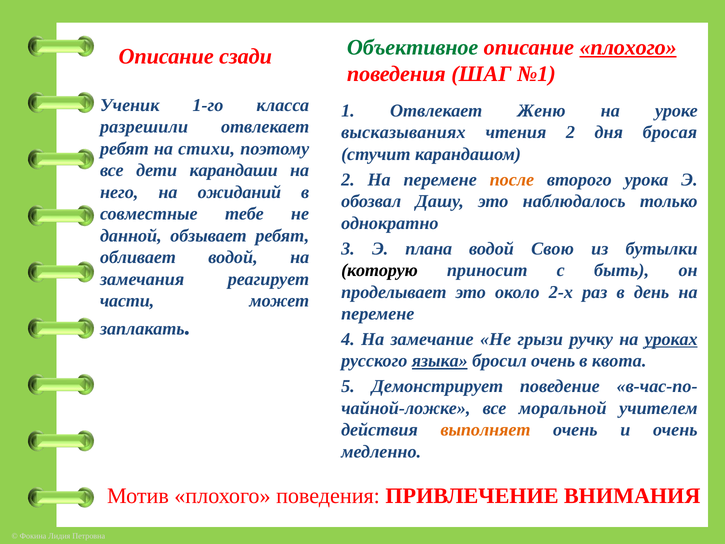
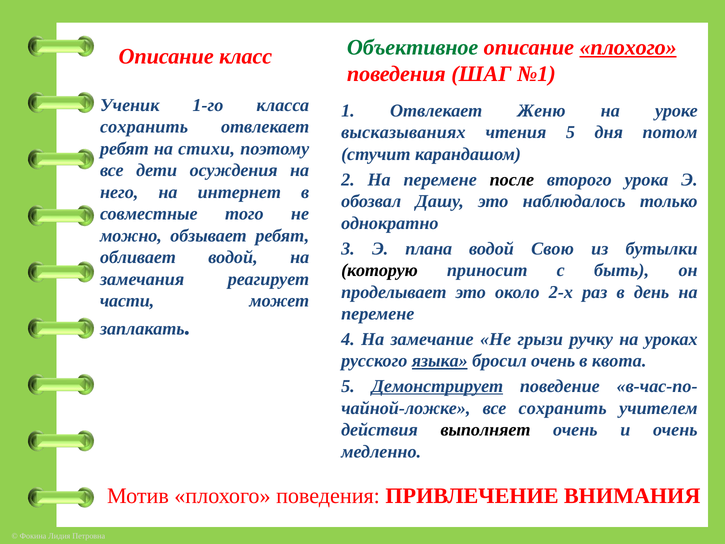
сзади: сзади -> класс (246, 57)
разрешили: разрешили -> сохранить (144, 127)
чтения 2: 2 -> 5 (570, 132)
бросая: бросая -> потом (670, 132)
карандаши: карандаши -> осуждения (234, 170)
после colour: orange -> black (512, 180)
ожиданий: ожиданий -> интернет (239, 192)
тебе: тебе -> того (244, 214)
данной: данной -> можно (131, 235)
уроках underline: present -> none (671, 339)
Демонстрирует underline: none -> present (437, 386)
все моральной: моральной -> сохранить (563, 408)
выполняет colour: orange -> black (485, 430)
